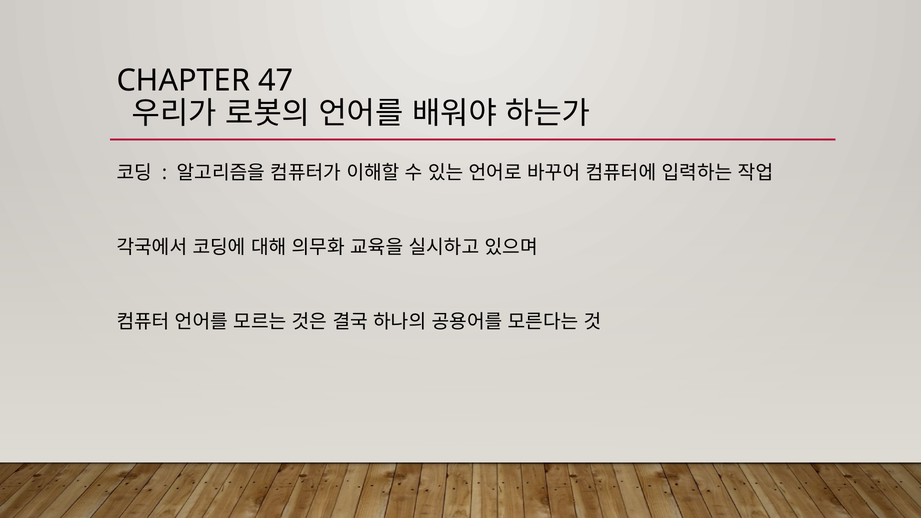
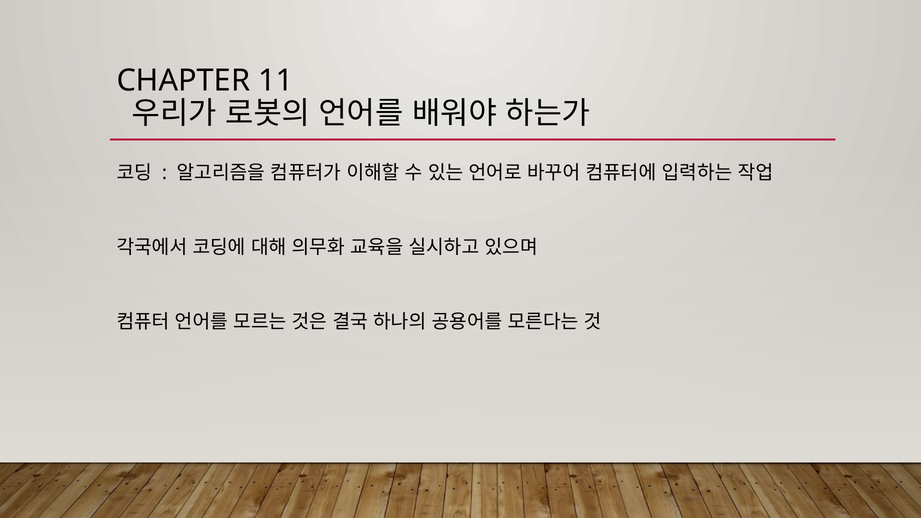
47: 47 -> 11 (276, 81)
